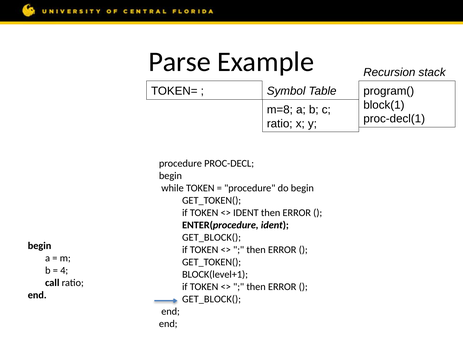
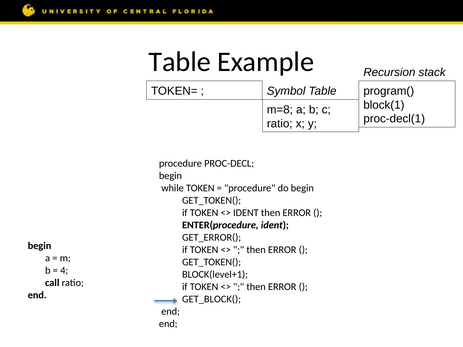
Parse: Parse -> Table (180, 62)
GET_BLOCK(: GET_BLOCK( -> GET_ERROR( (212, 238)
